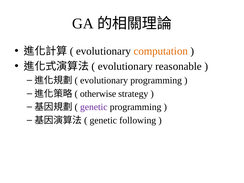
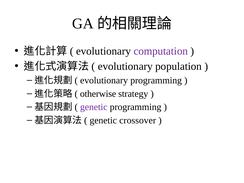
computation colour: orange -> purple (161, 51)
reasonable: reasonable -> population (179, 66)
following: following -> crossover (138, 120)
